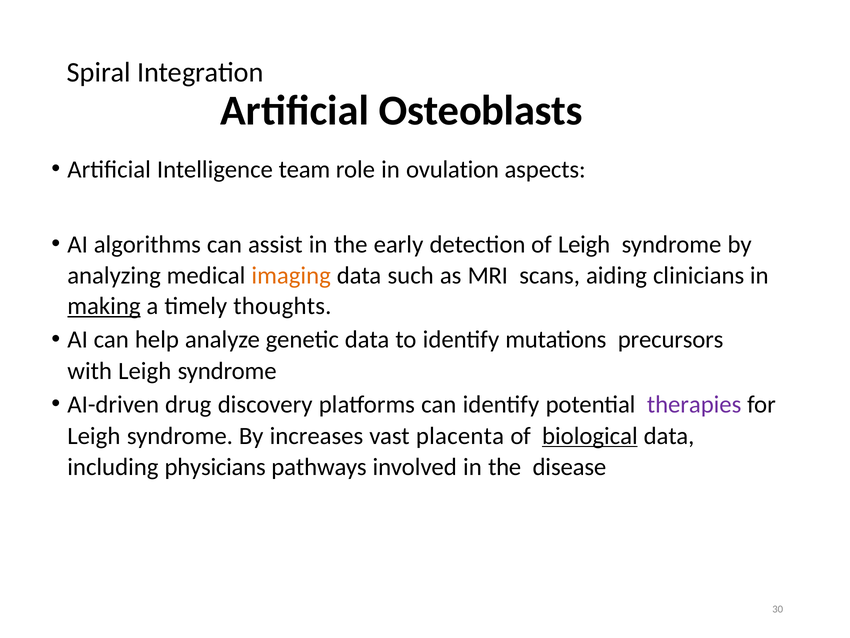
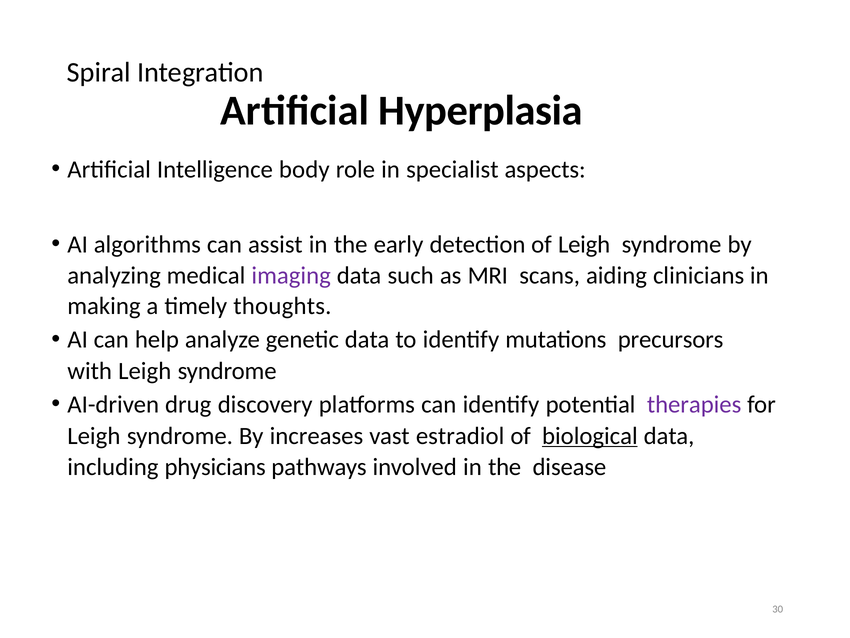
Osteoblasts: Osteoblasts -> Hyperplasia (481, 111)
team: team -> body (304, 170)
ovulation: ovulation -> specialist (452, 170)
imaging colour: orange -> purple (291, 275)
making underline: present -> none (104, 306)
placenta: placenta -> estradiol (460, 435)
